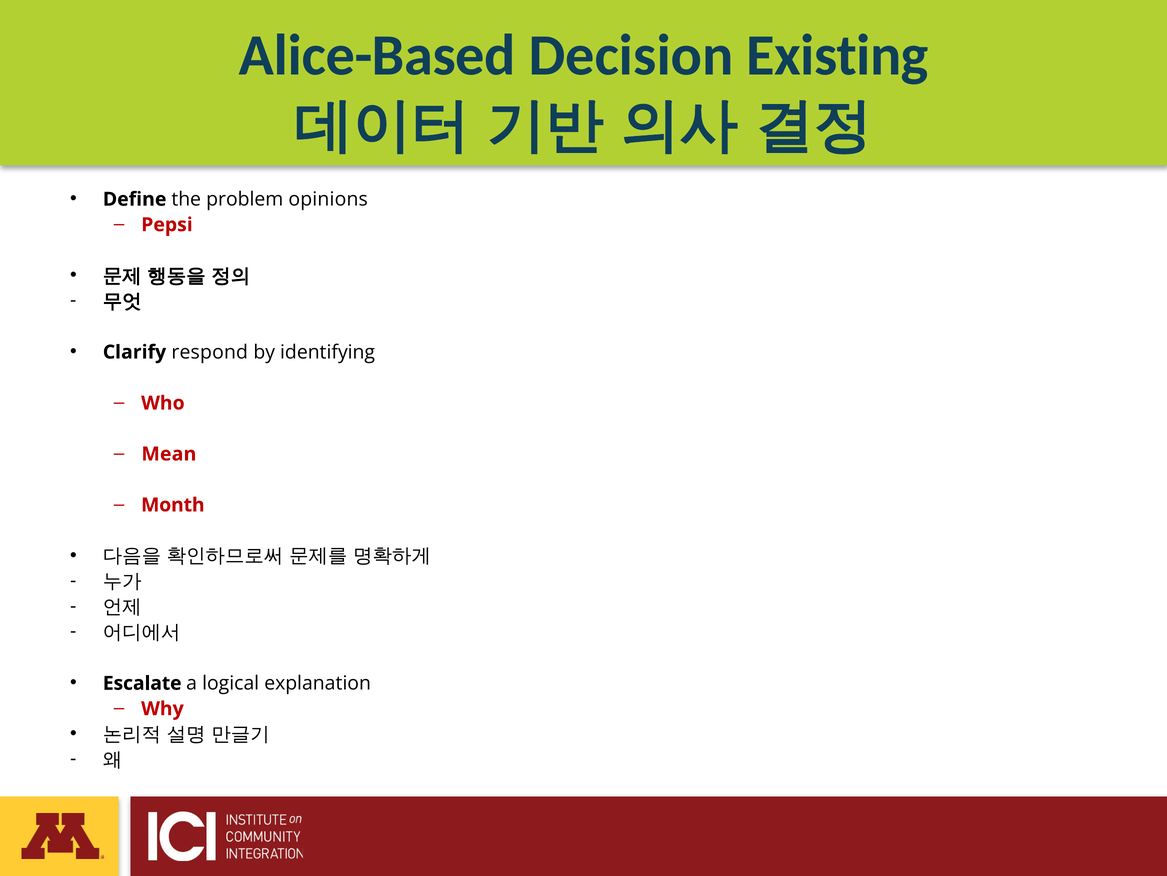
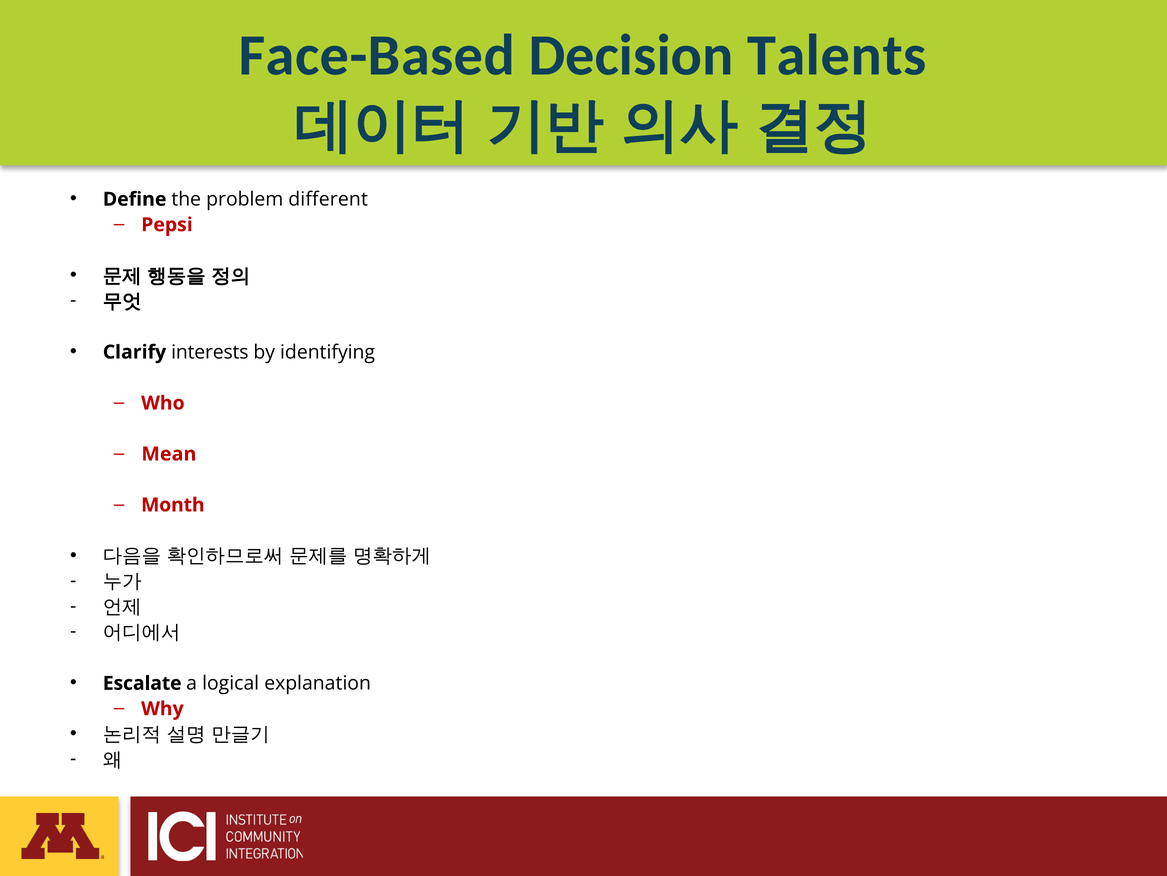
Alice-Based: Alice-Based -> Face-Based (377, 56)
Existing: Existing -> Talents (837, 56)
opinions: opinions -> different (328, 199)
respond: respond -> interests (210, 352)
